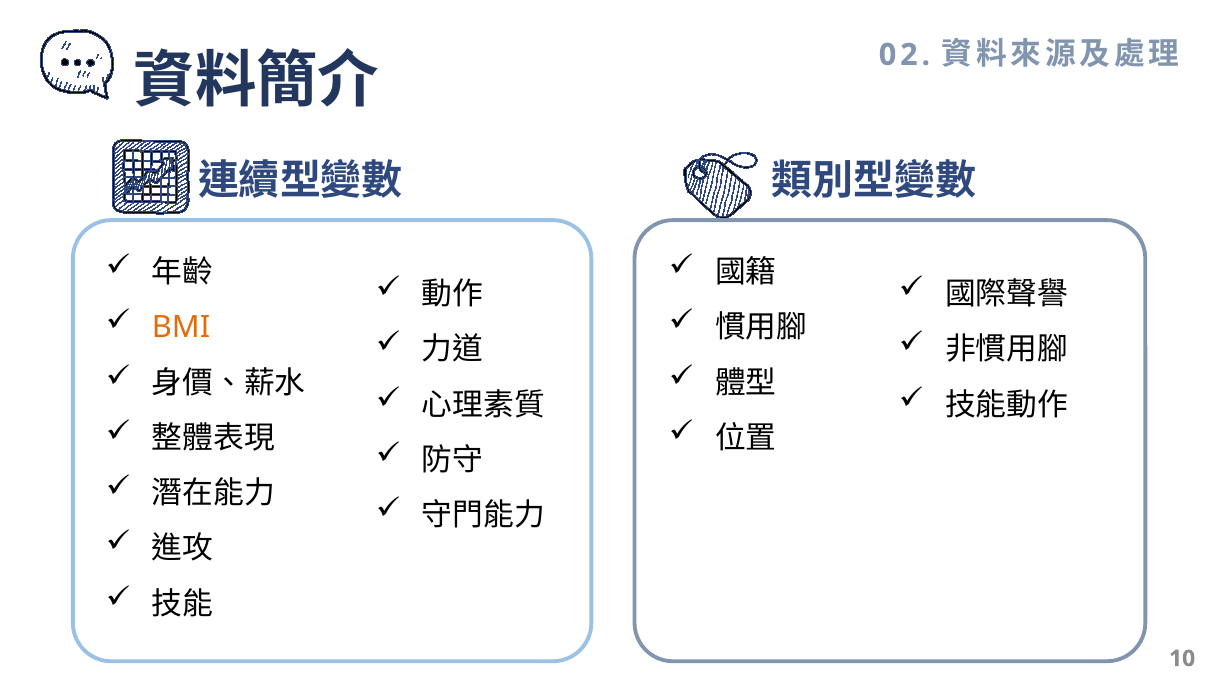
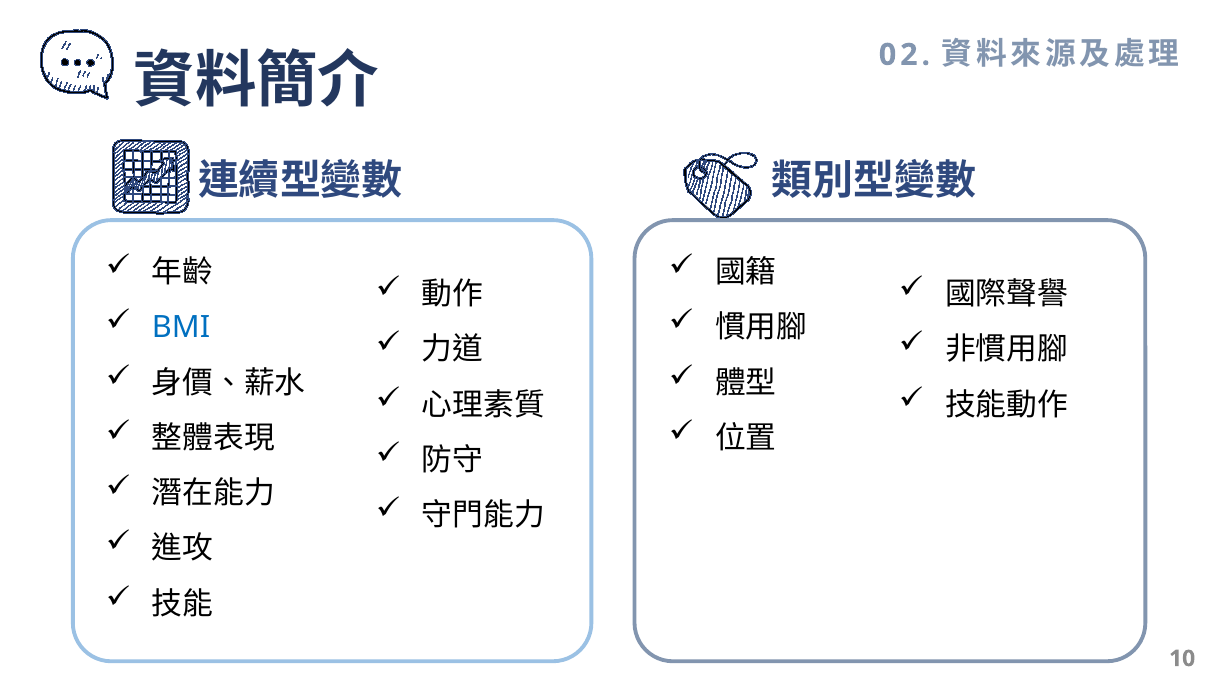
BMI colour: orange -> blue (181, 328)
